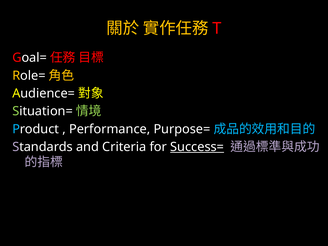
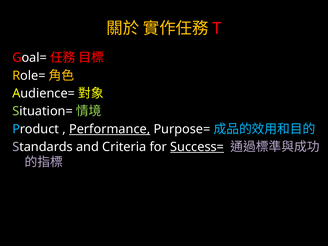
Performance underline: none -> present (110, 129)
